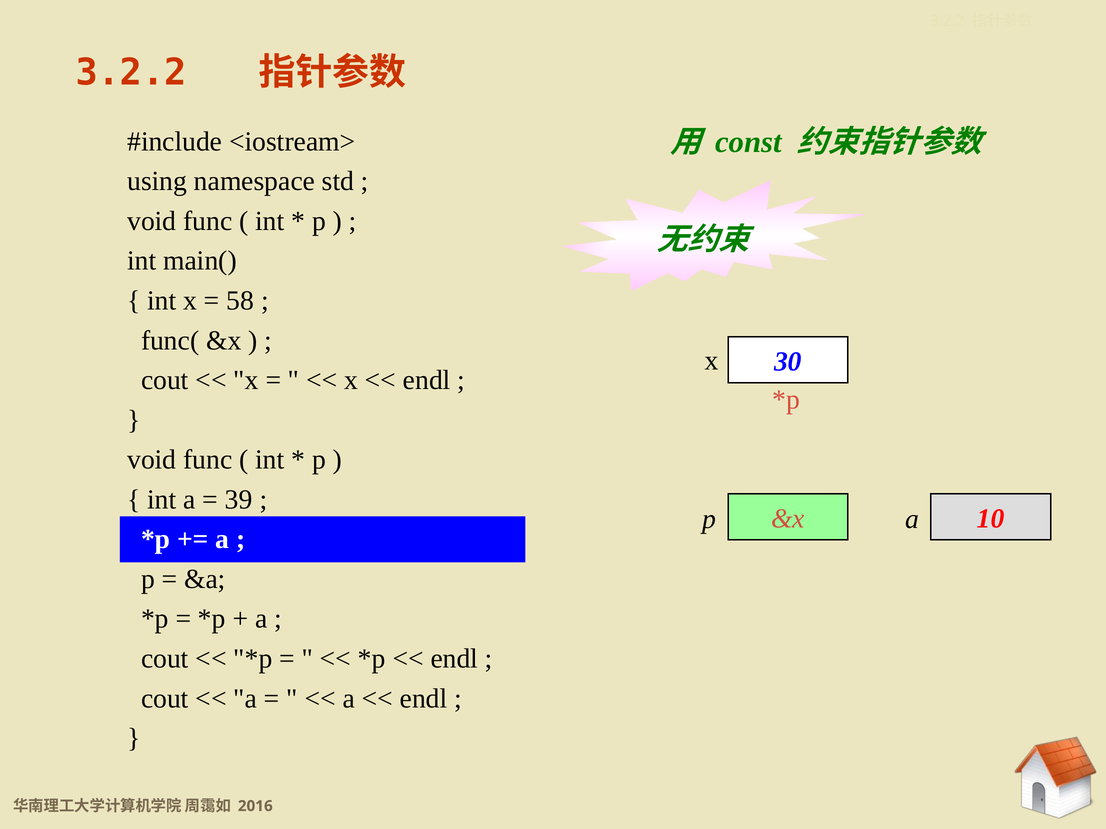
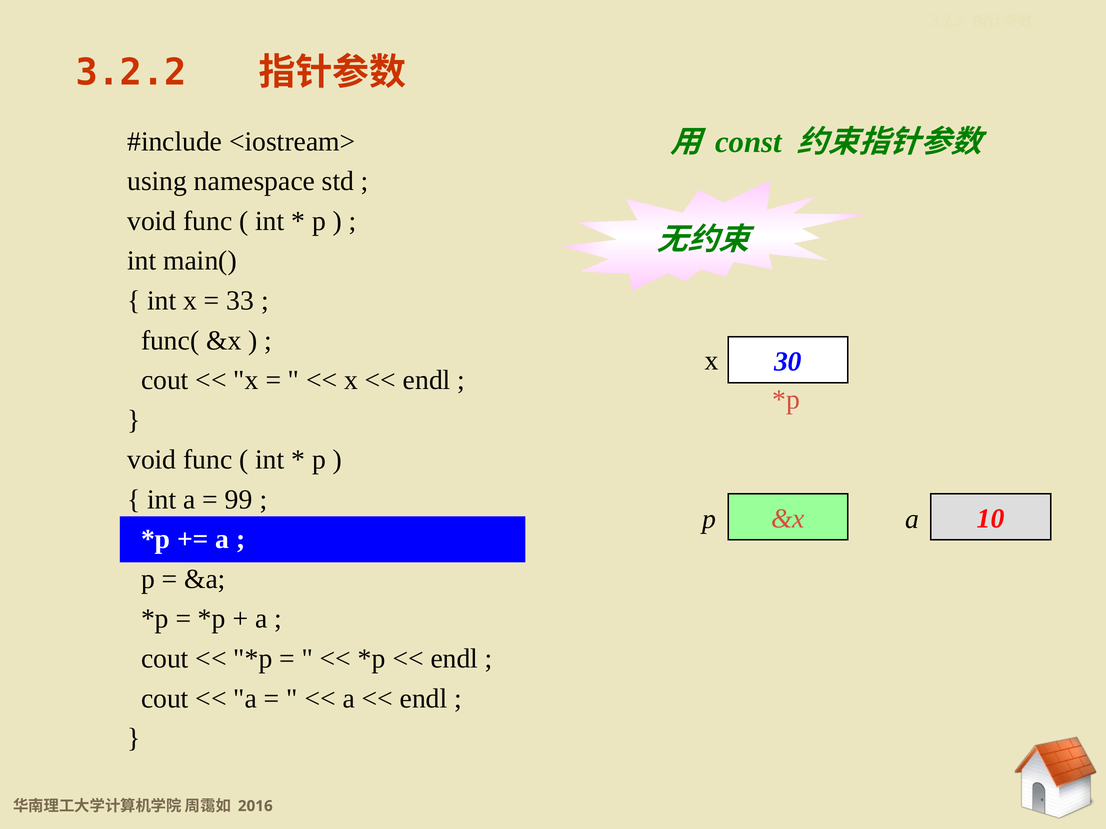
58: 58 -> 33 (240, 301)
39: 39 -> 99 (239, 500)
